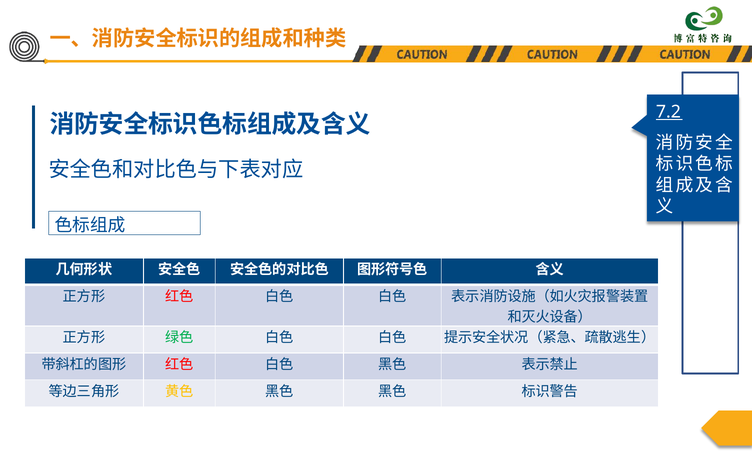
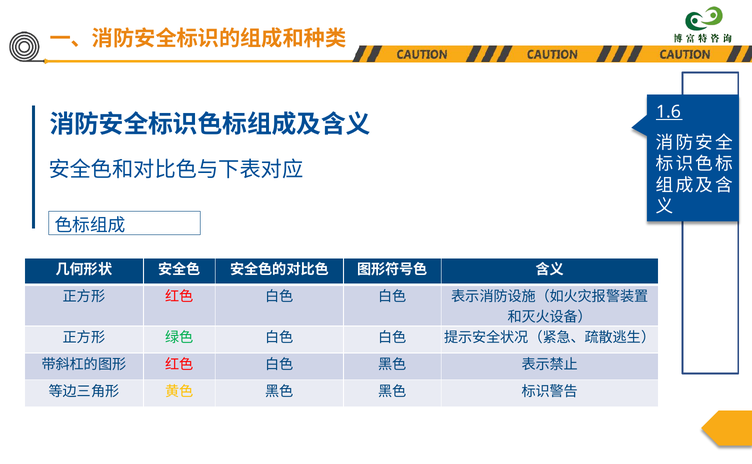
7.2: 7.2 -> 1.6 (668, 112)
